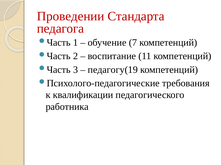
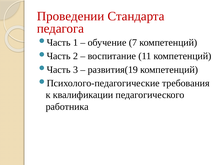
педагогу(19: педагогу(19 -> развития(19 (113, 70)
